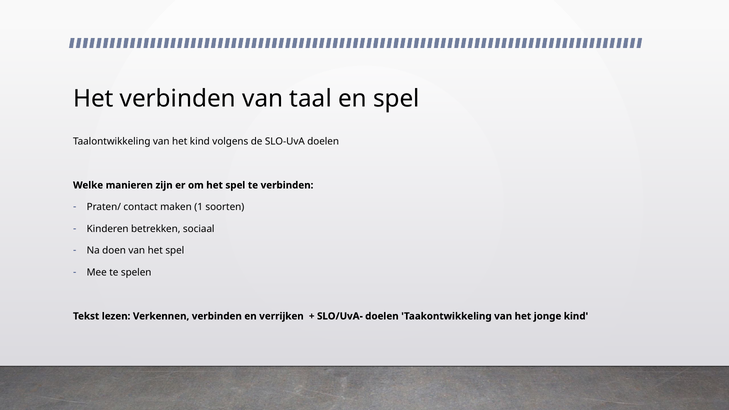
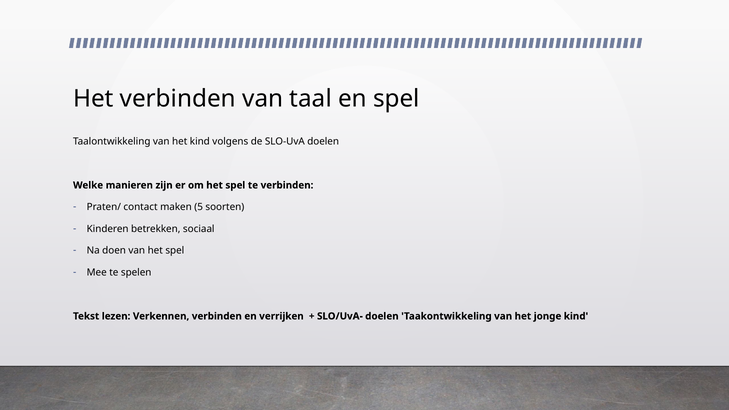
1: 1 -> 5 (199, 207)
